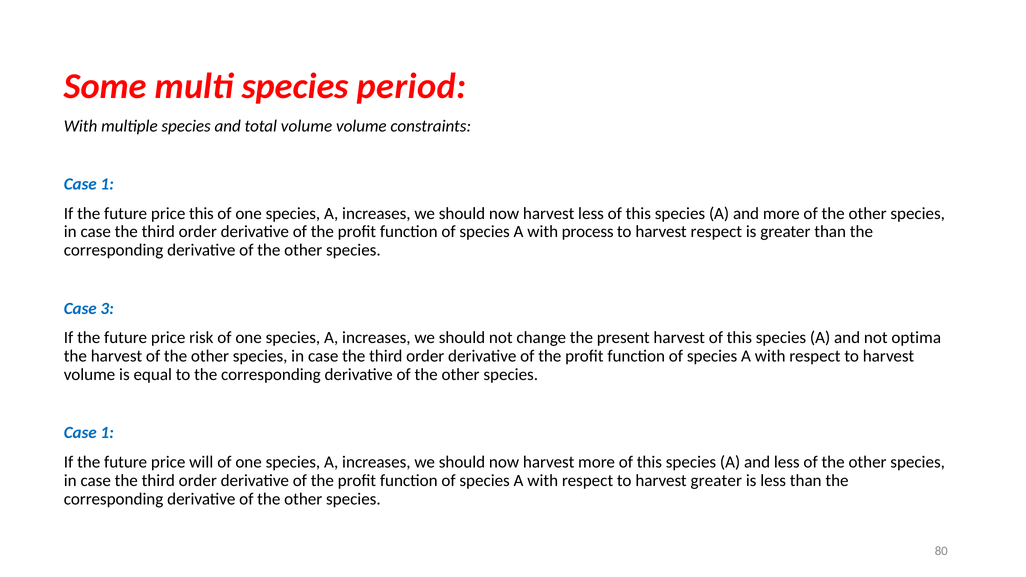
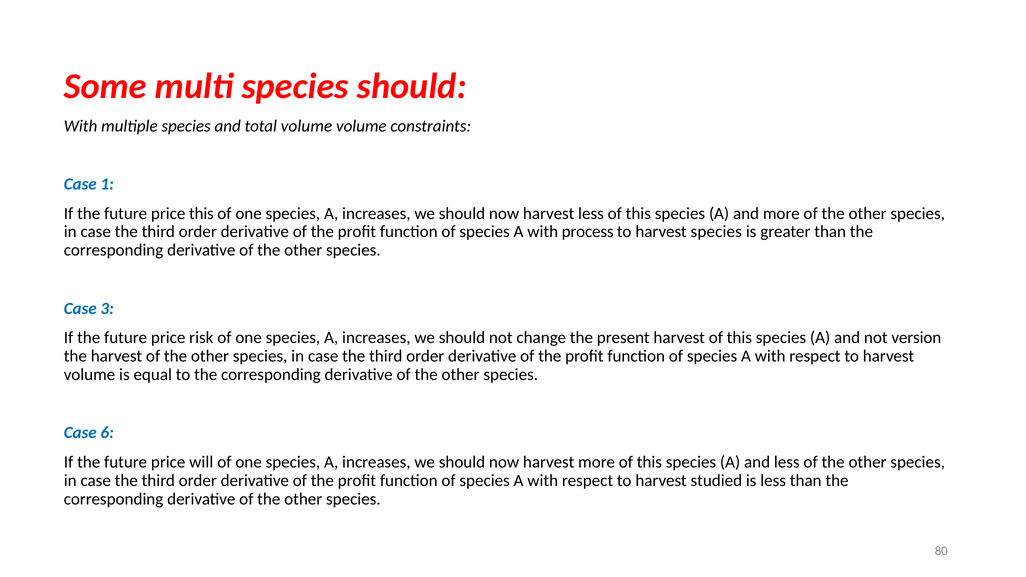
species period: period -> should (412, 86)
harvest respect: respect -> species (716, 232)
optima: optima -> version (916, 338)
1: 1 -> 6 (107, 433)
harvest greater: greater -> studied (716, 481)
